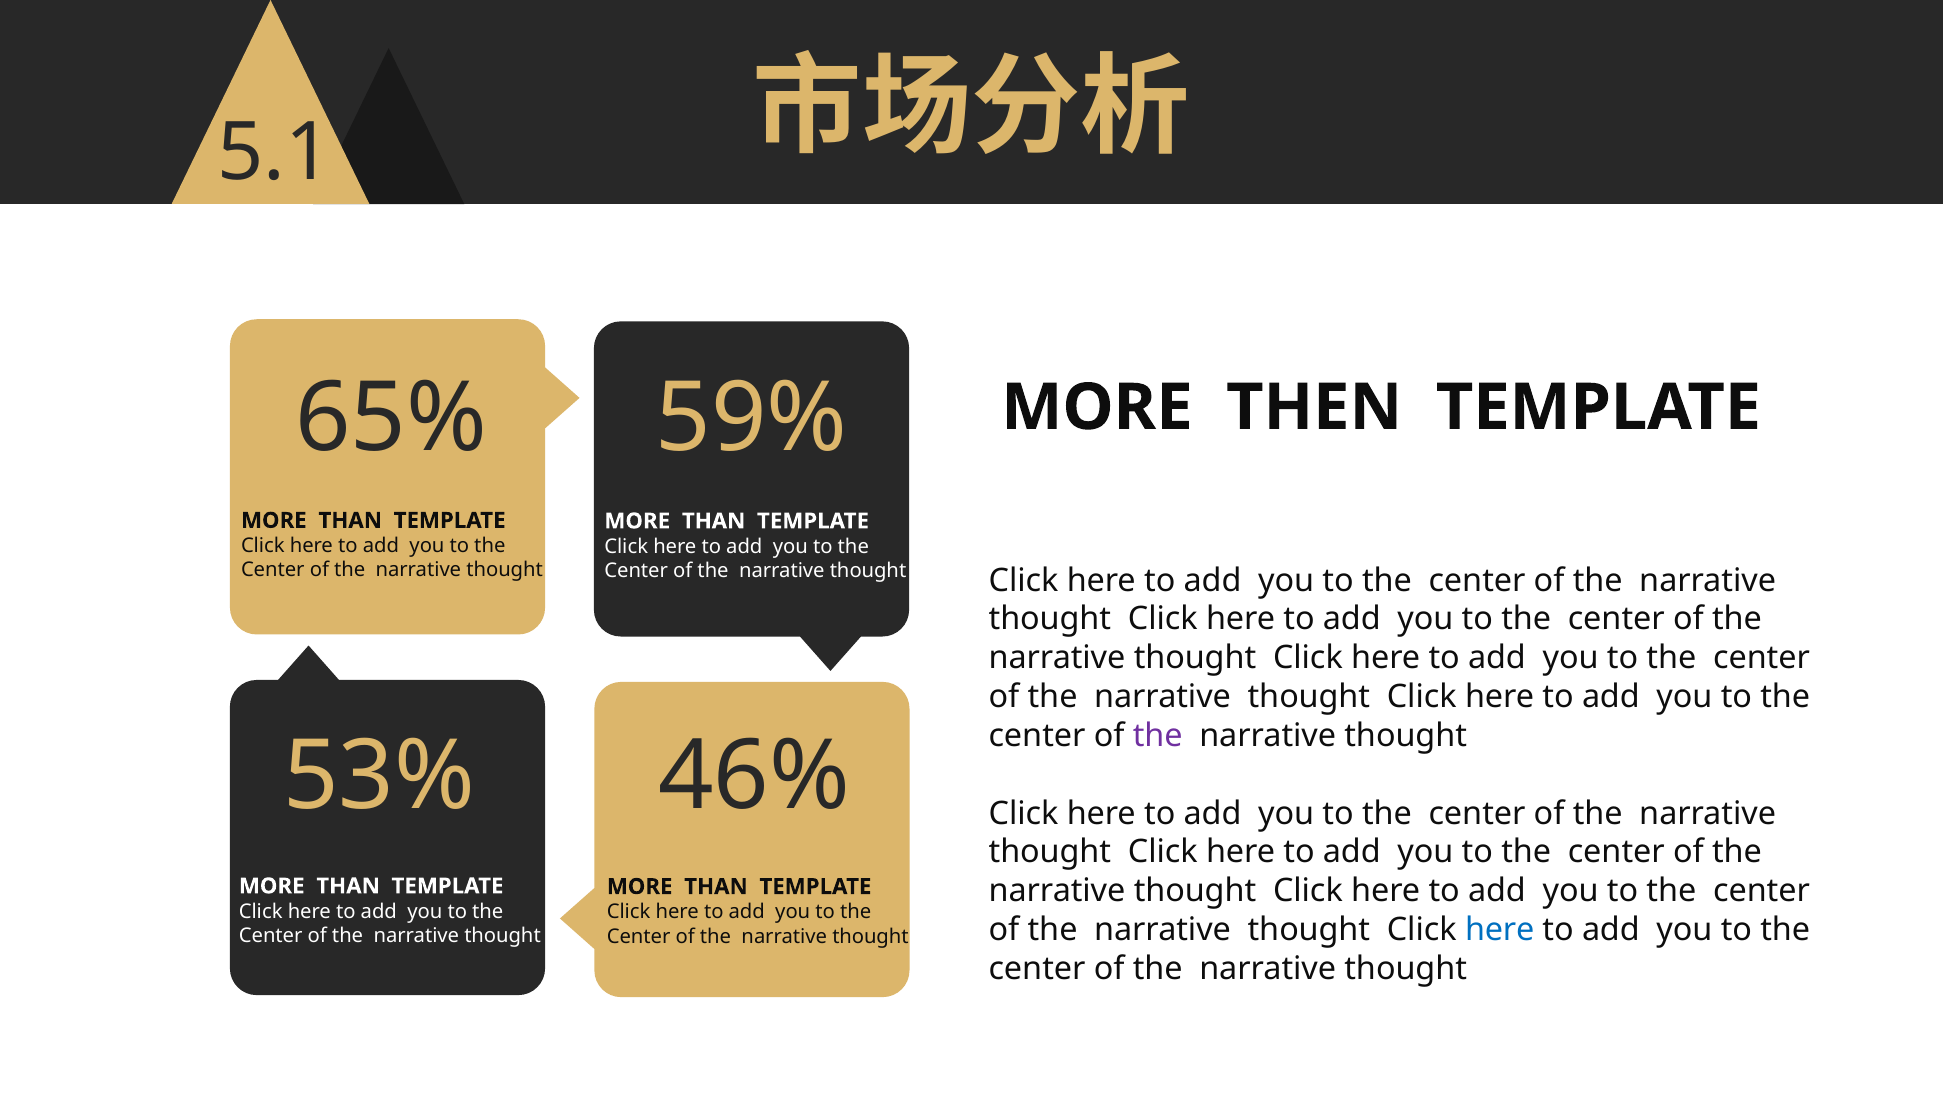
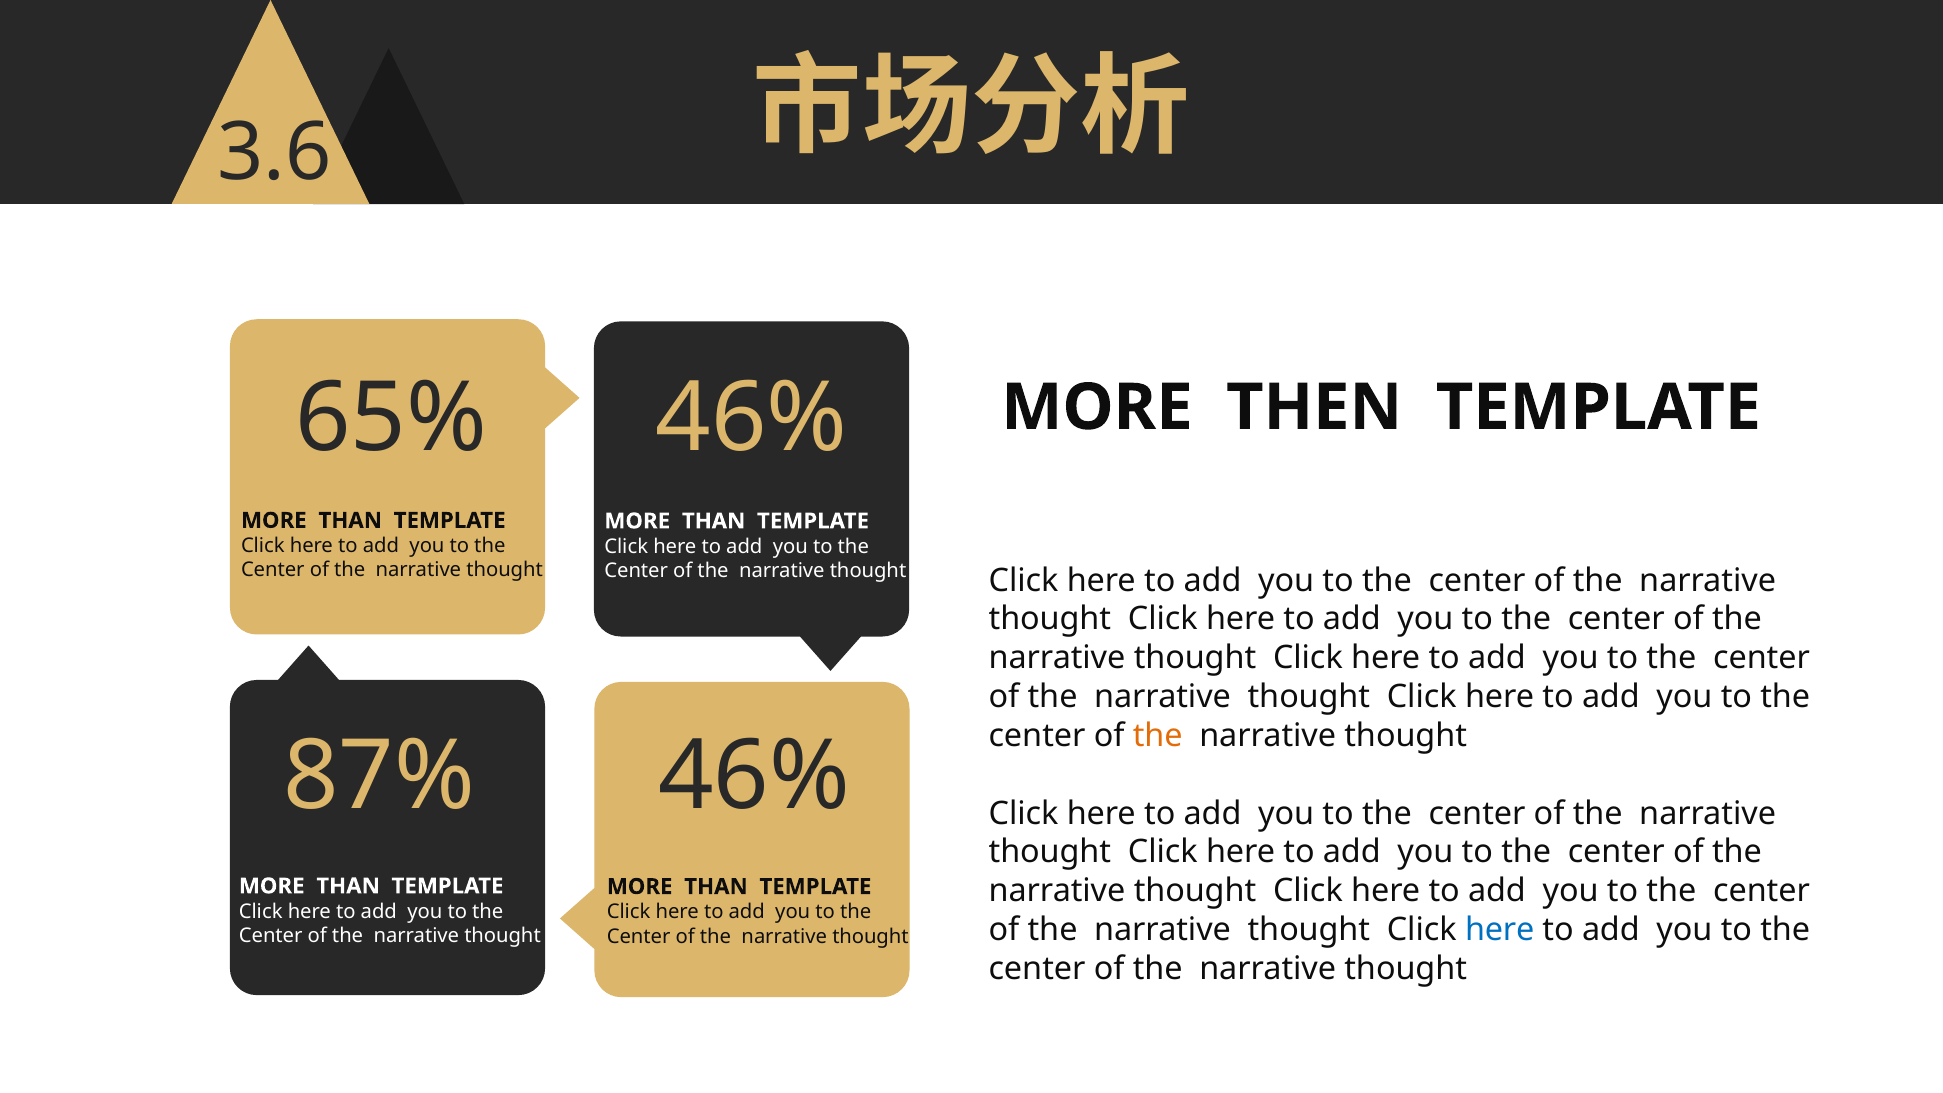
5.1: 5.1 -> 3.6 (274, 153)
65% 59%: 59% -> 46% (752, 418)
the colour: purple -> orange (1158, 736)
53%: 53% -> 87% (379, 777)
